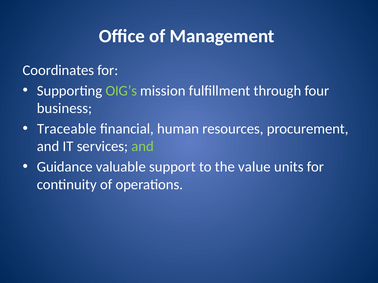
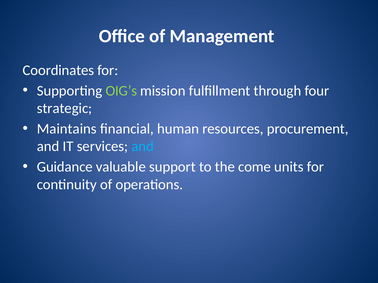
business: business -> strategic (64, 108)
Traceable: Traceable -> Maintains (67, 129)
and colour: light green -> light blue (143, 147)
value: value -> come (255, 167)
